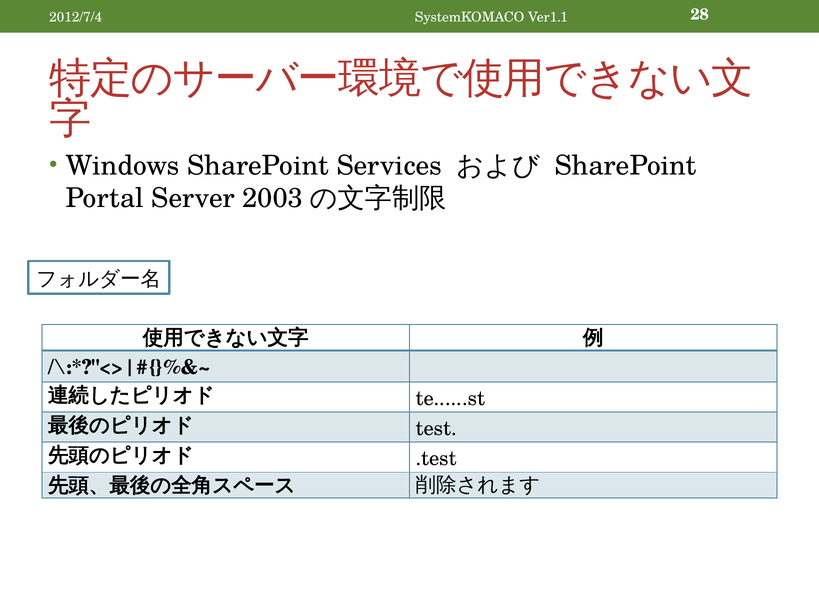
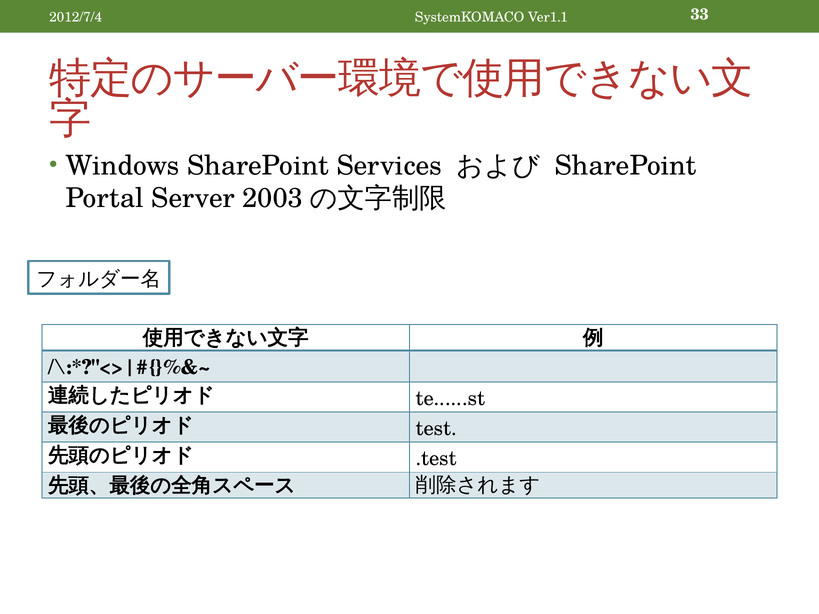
28: 28 -> 33 (700, 15)
